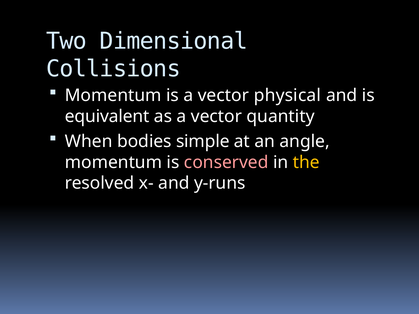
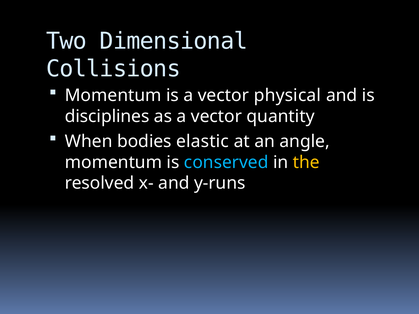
equivalent: equivalent -> disciplines (107, 116)
simple: simple -> elastic (203, 141)
conserved colour: pink -> light blue (226, 162)
